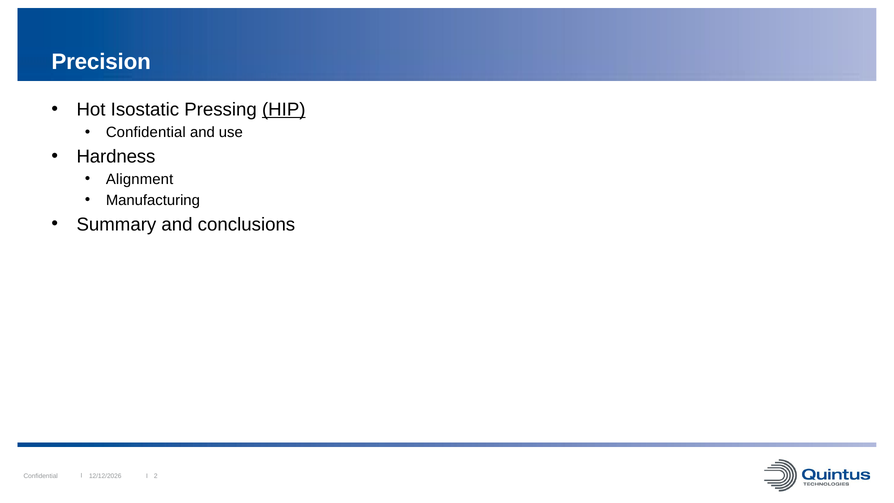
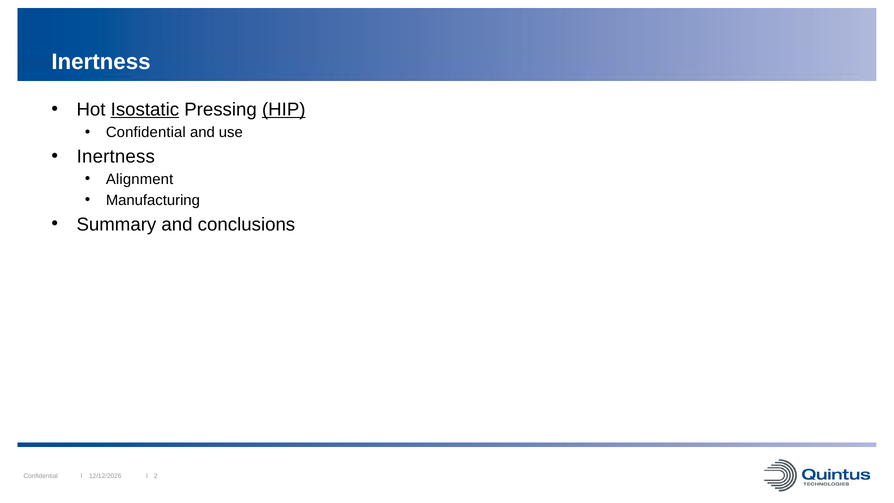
Precision: Precision -> Inertness (101, 62)
Isostatic underline: none -> present (145, 110)
Hardness: Hardness -> Inertness (116, 157)
